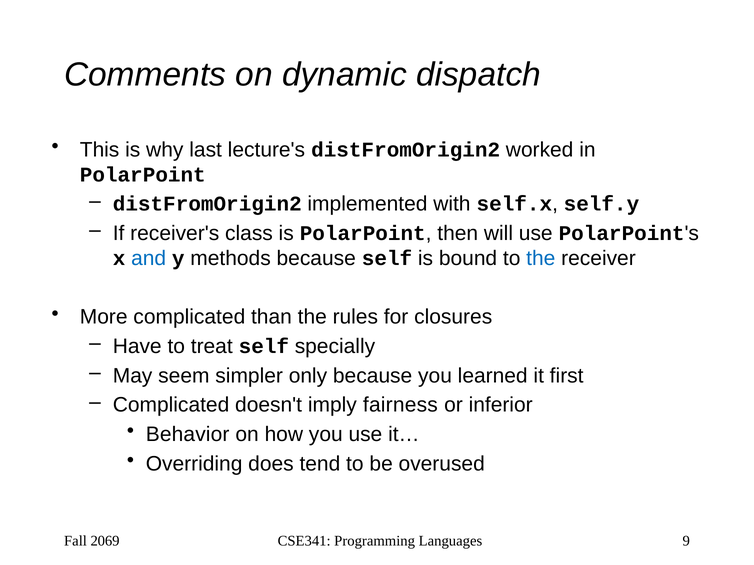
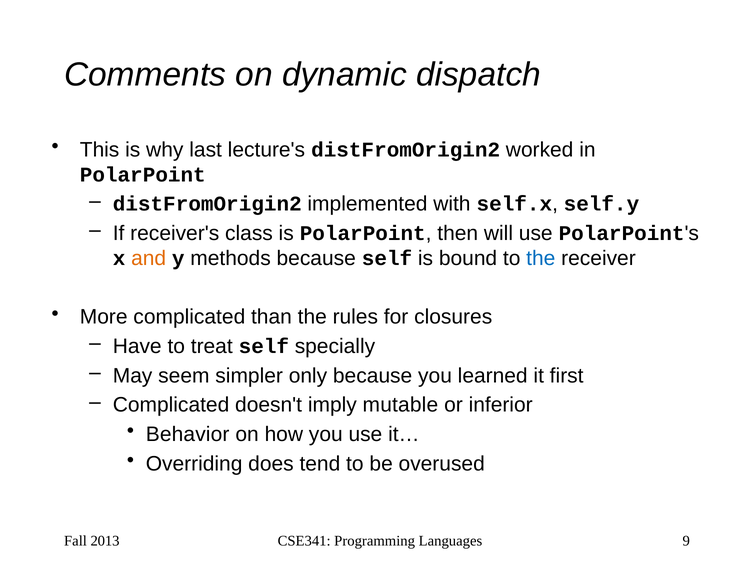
and colour: blue -> orange (149, 259)
fairness: fairness -> mutable (400, 405)
2069: 2069 -> 2013 (105, 541)
